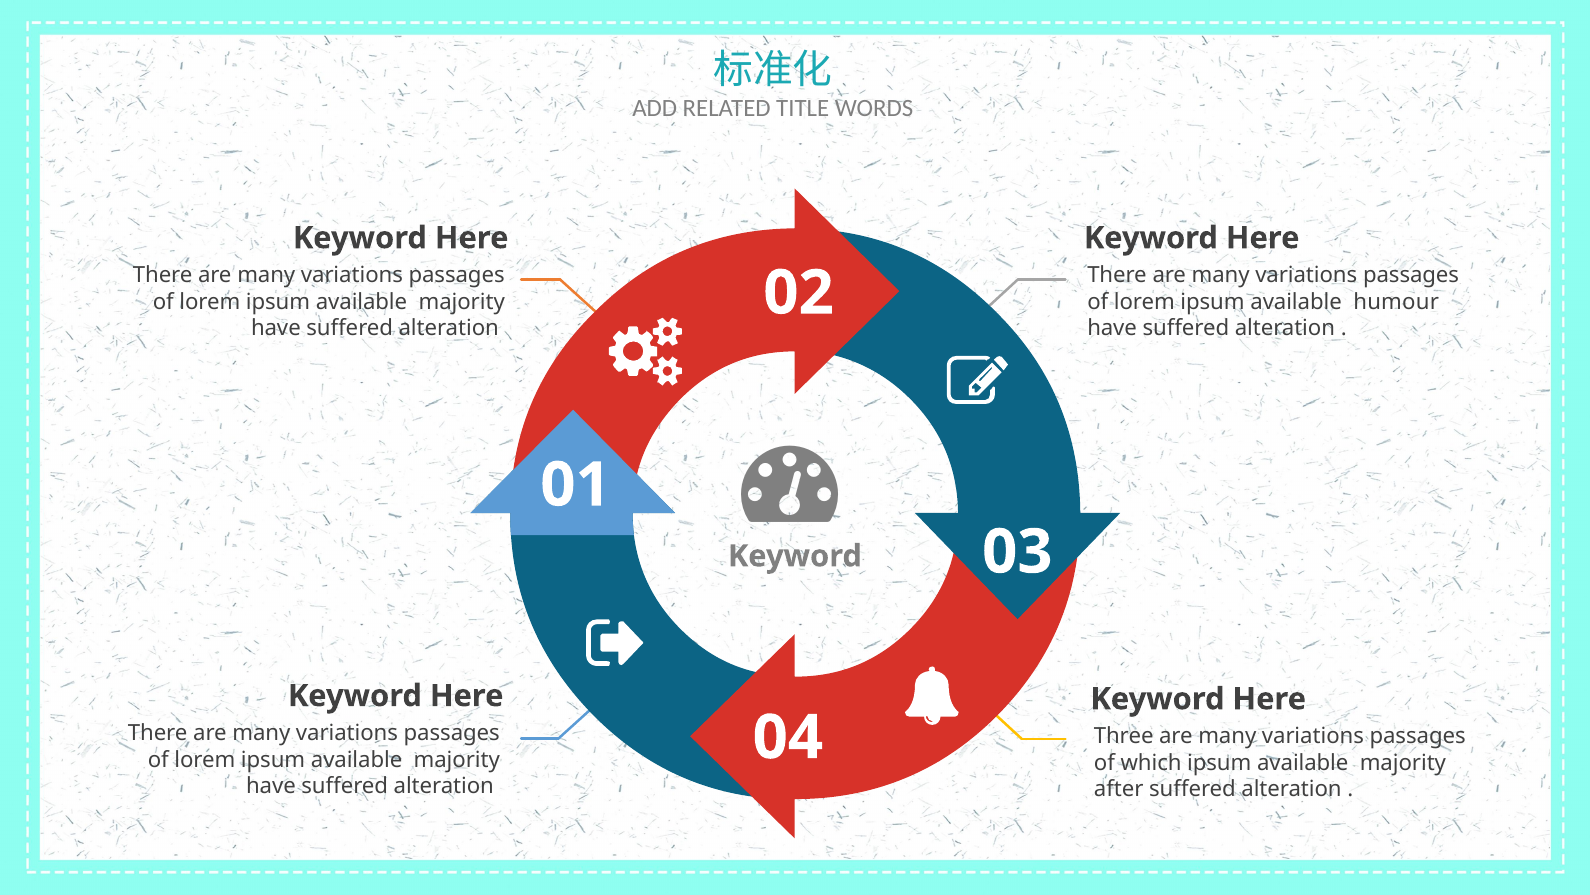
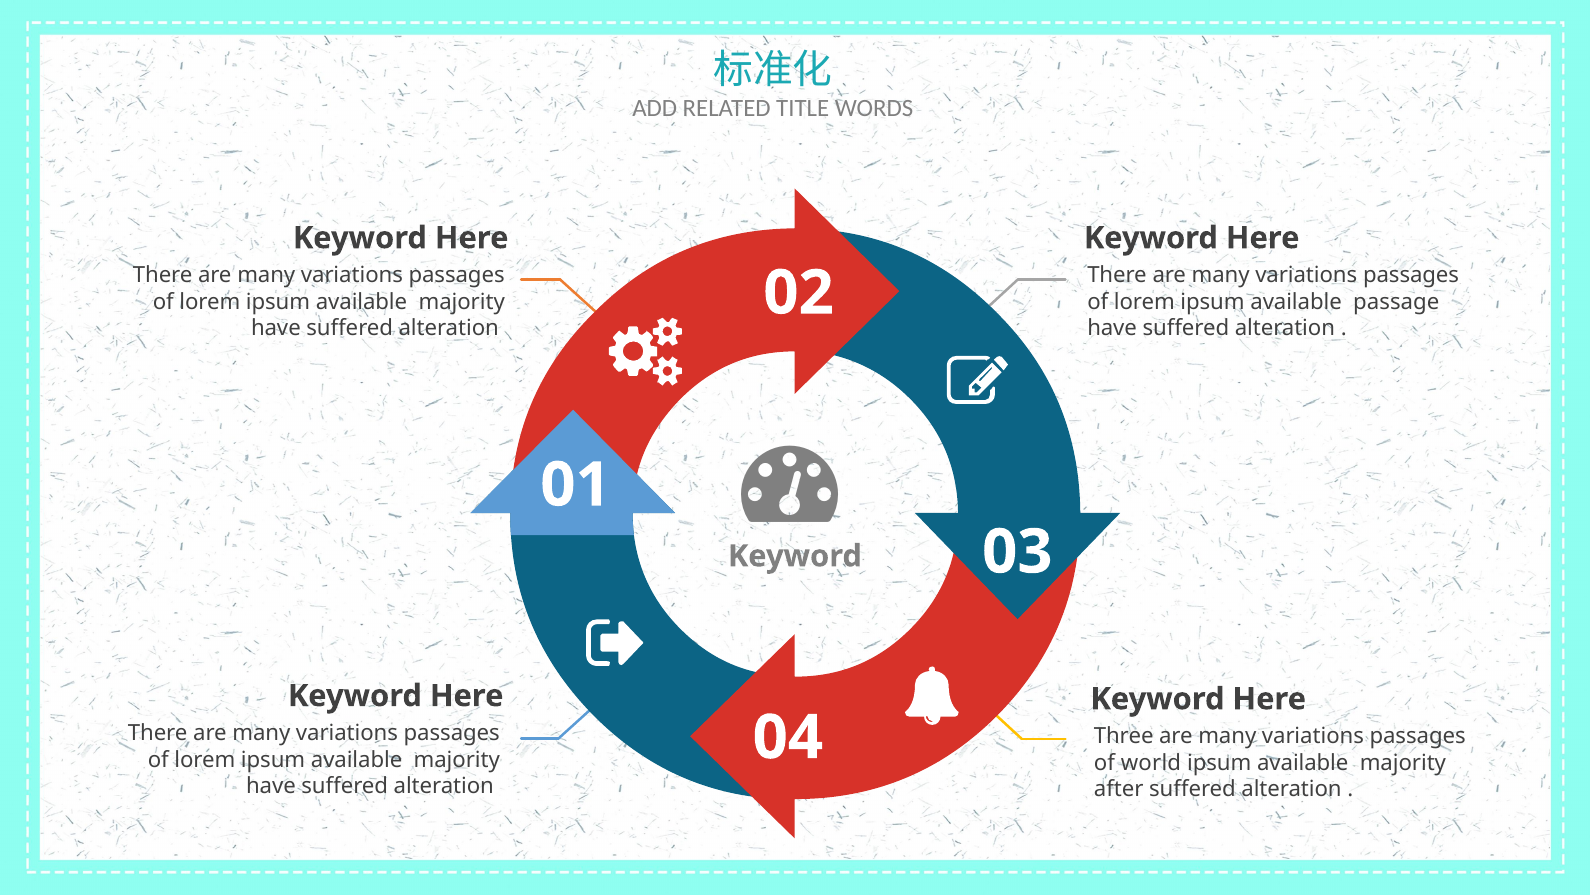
humour: humour -> passage (1396, 302)
which: which -> world (1151, 762)
